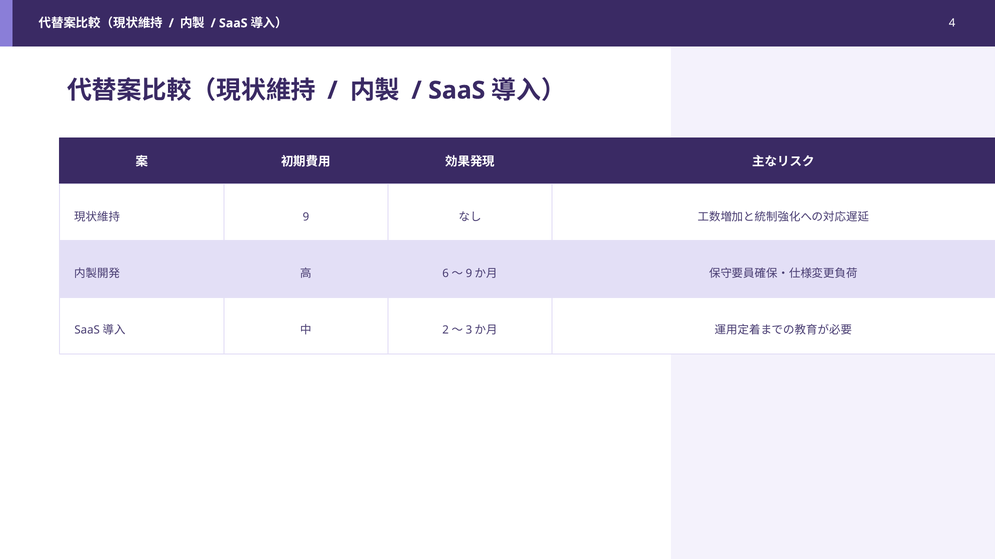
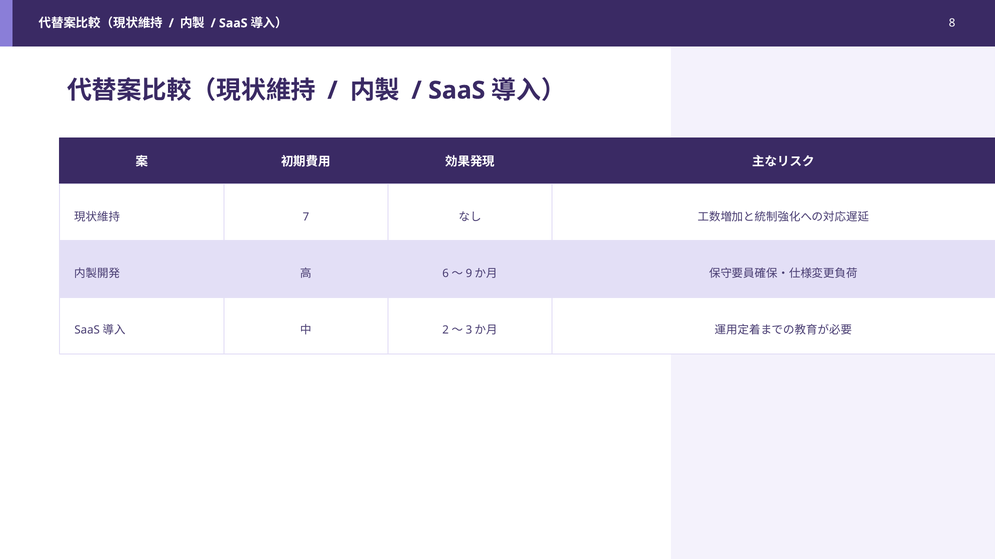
4: 4 -> 8 (952, 23)
9: 9 -> 7 (306, 217)
